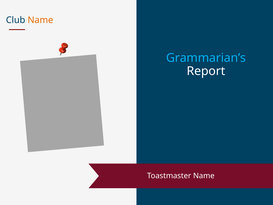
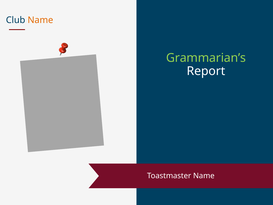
Grammarian’s colour: light blue -> light green (206, 58)
